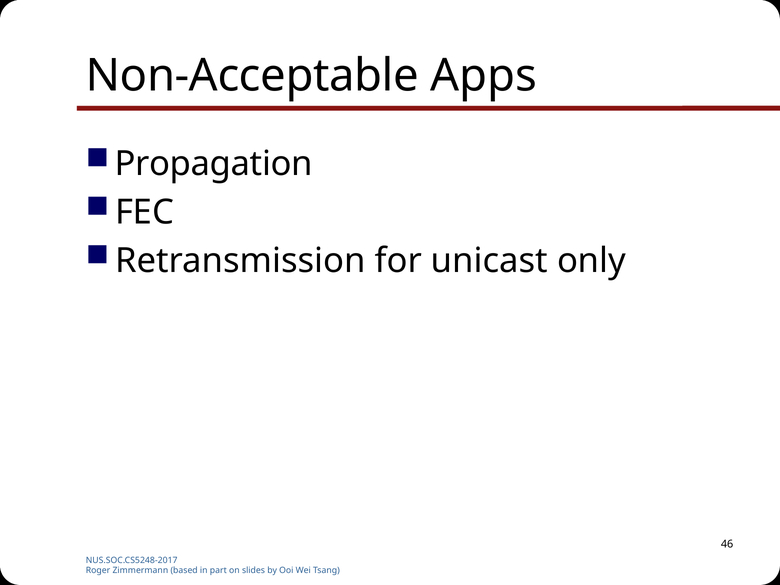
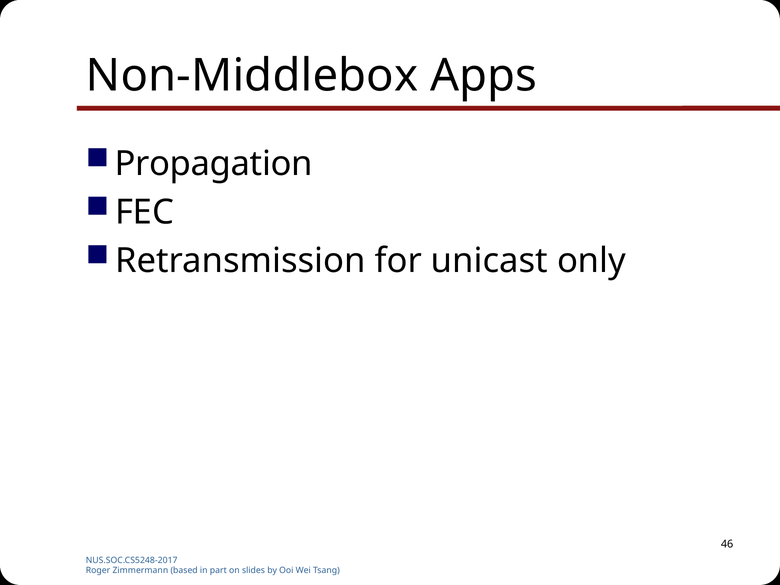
Non-Acceptable: Non-Acceptable -> Non-Middlebox (252, 76)
